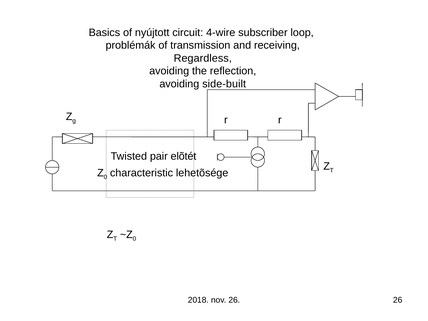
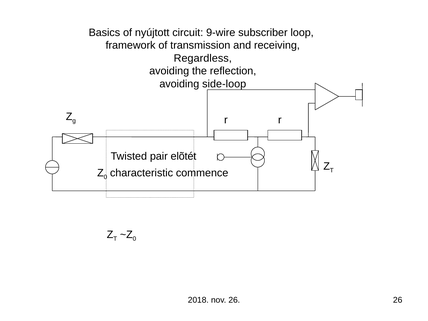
4-wire: 4-wire -> 9-wire (221, 33)
problémák: problémák -> framework (131, 45)
side-built: side-built -> side-loop (224, 84)
lehetõsége: lehetõsége -> commence (202, 173)
